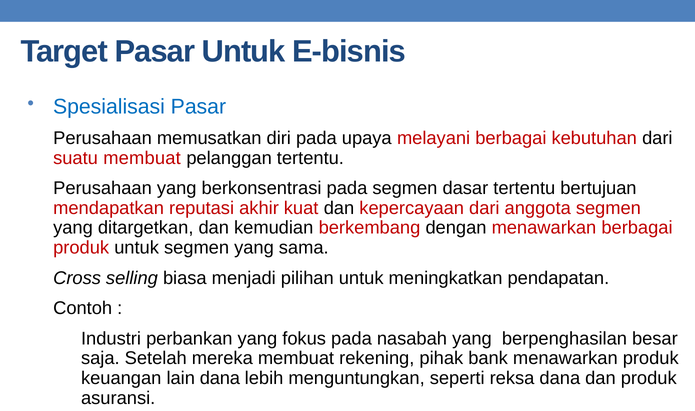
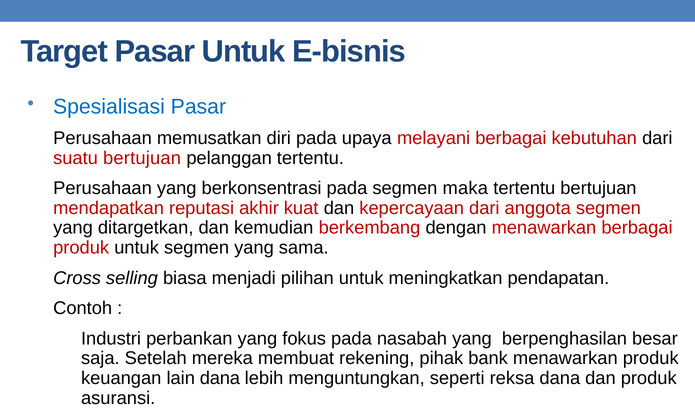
suatu membuat: membuat -> bertujuan (142, 158)
dasar: dasar -> maka (465, 188)
